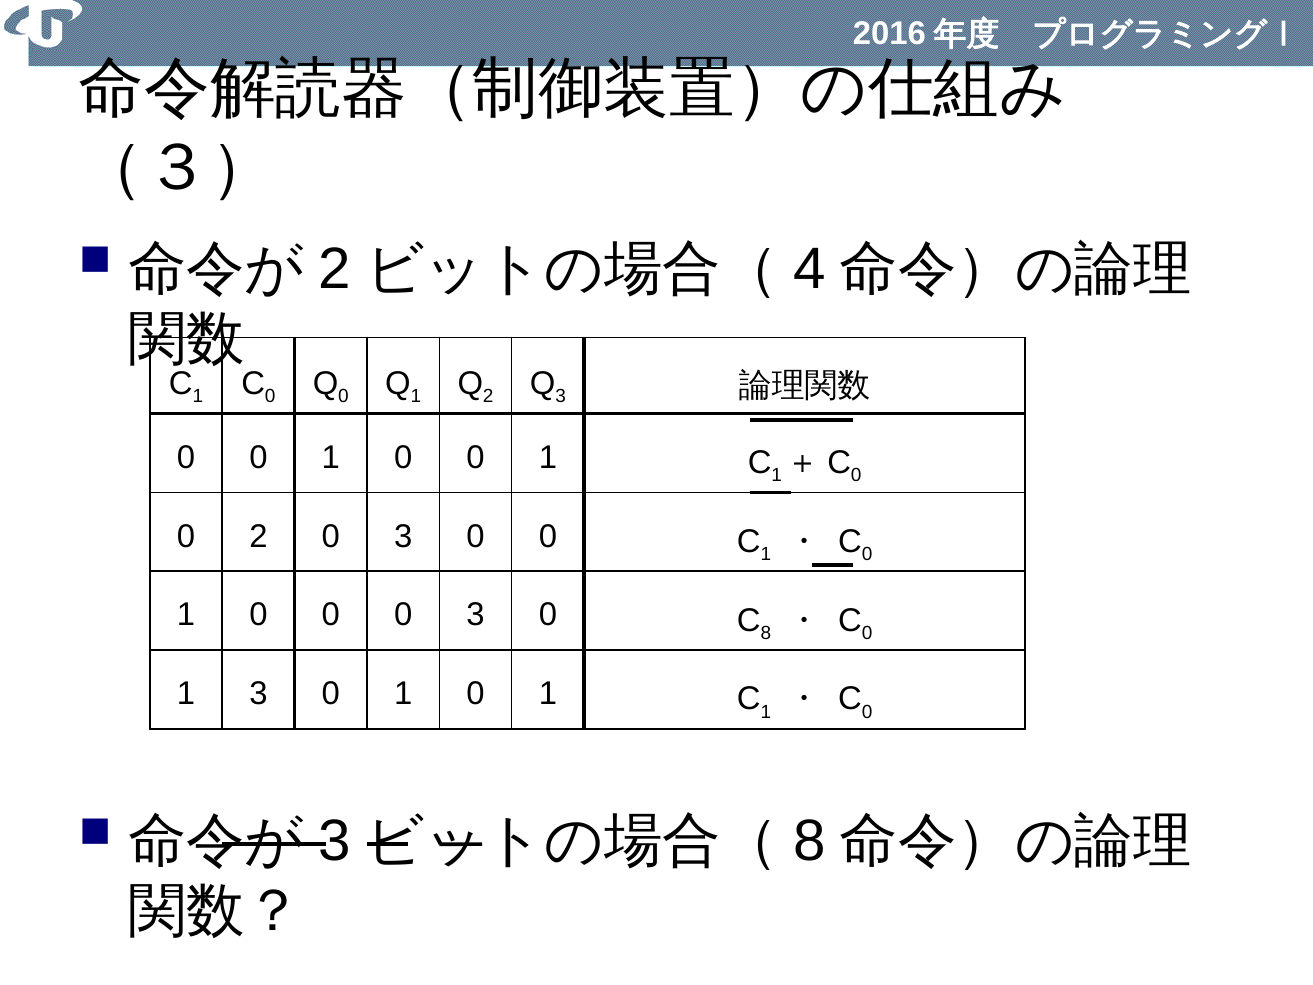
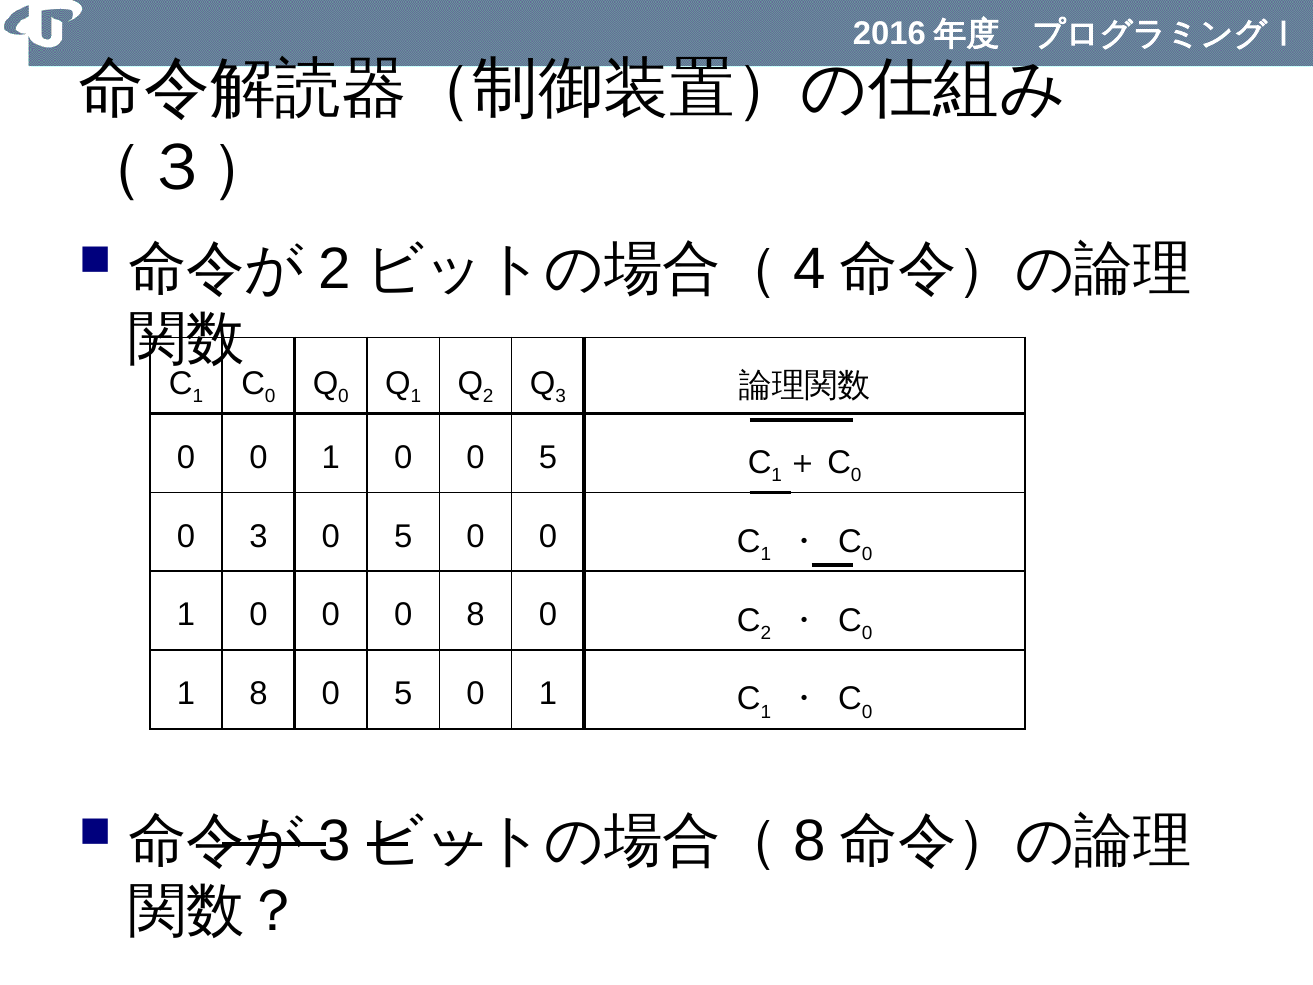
1 0 0 1: 1 -> 5 (548, 457)
0 2: 2 -> 3 (258, 536)
3: 3 -> 5 (403, 536)
0 0 3: 3 -> 8 (476, 615)
8: 8 -> 2 (766, 633)
1 3: 3 -> 8 (258, 694)
1: 1 -> 5 (403, 694)
